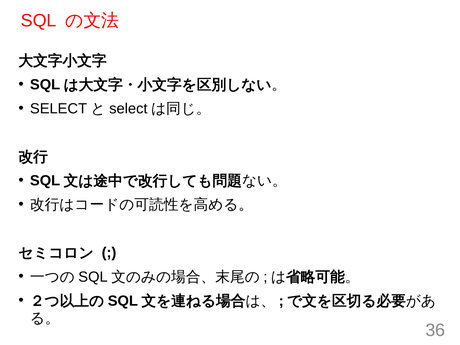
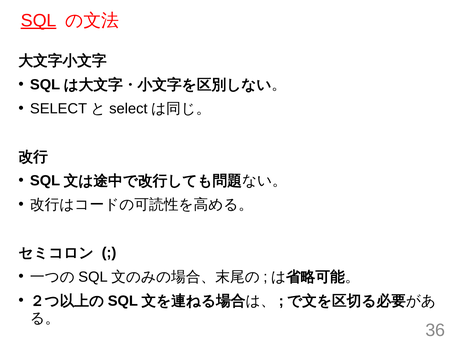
SQL underline: none -> present (39, 21)
